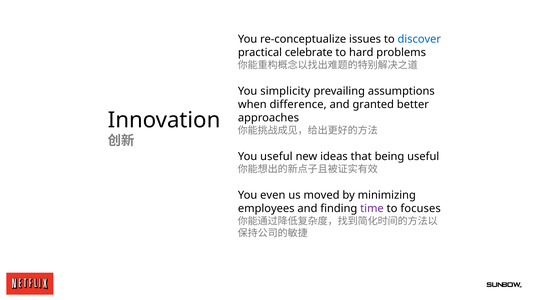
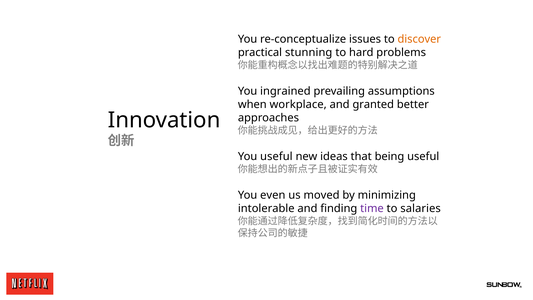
discover colour: blue -> orange (419, 39)
celebrate: celebrate -> stunning (309, 52)
simplicity: simplicity -> ingrained (285, 91)
difference: difference -> workplace (298, 104)
employees: employees -> intolerable (266, 208)
focuses: focuses -> salaries (421, 208)
